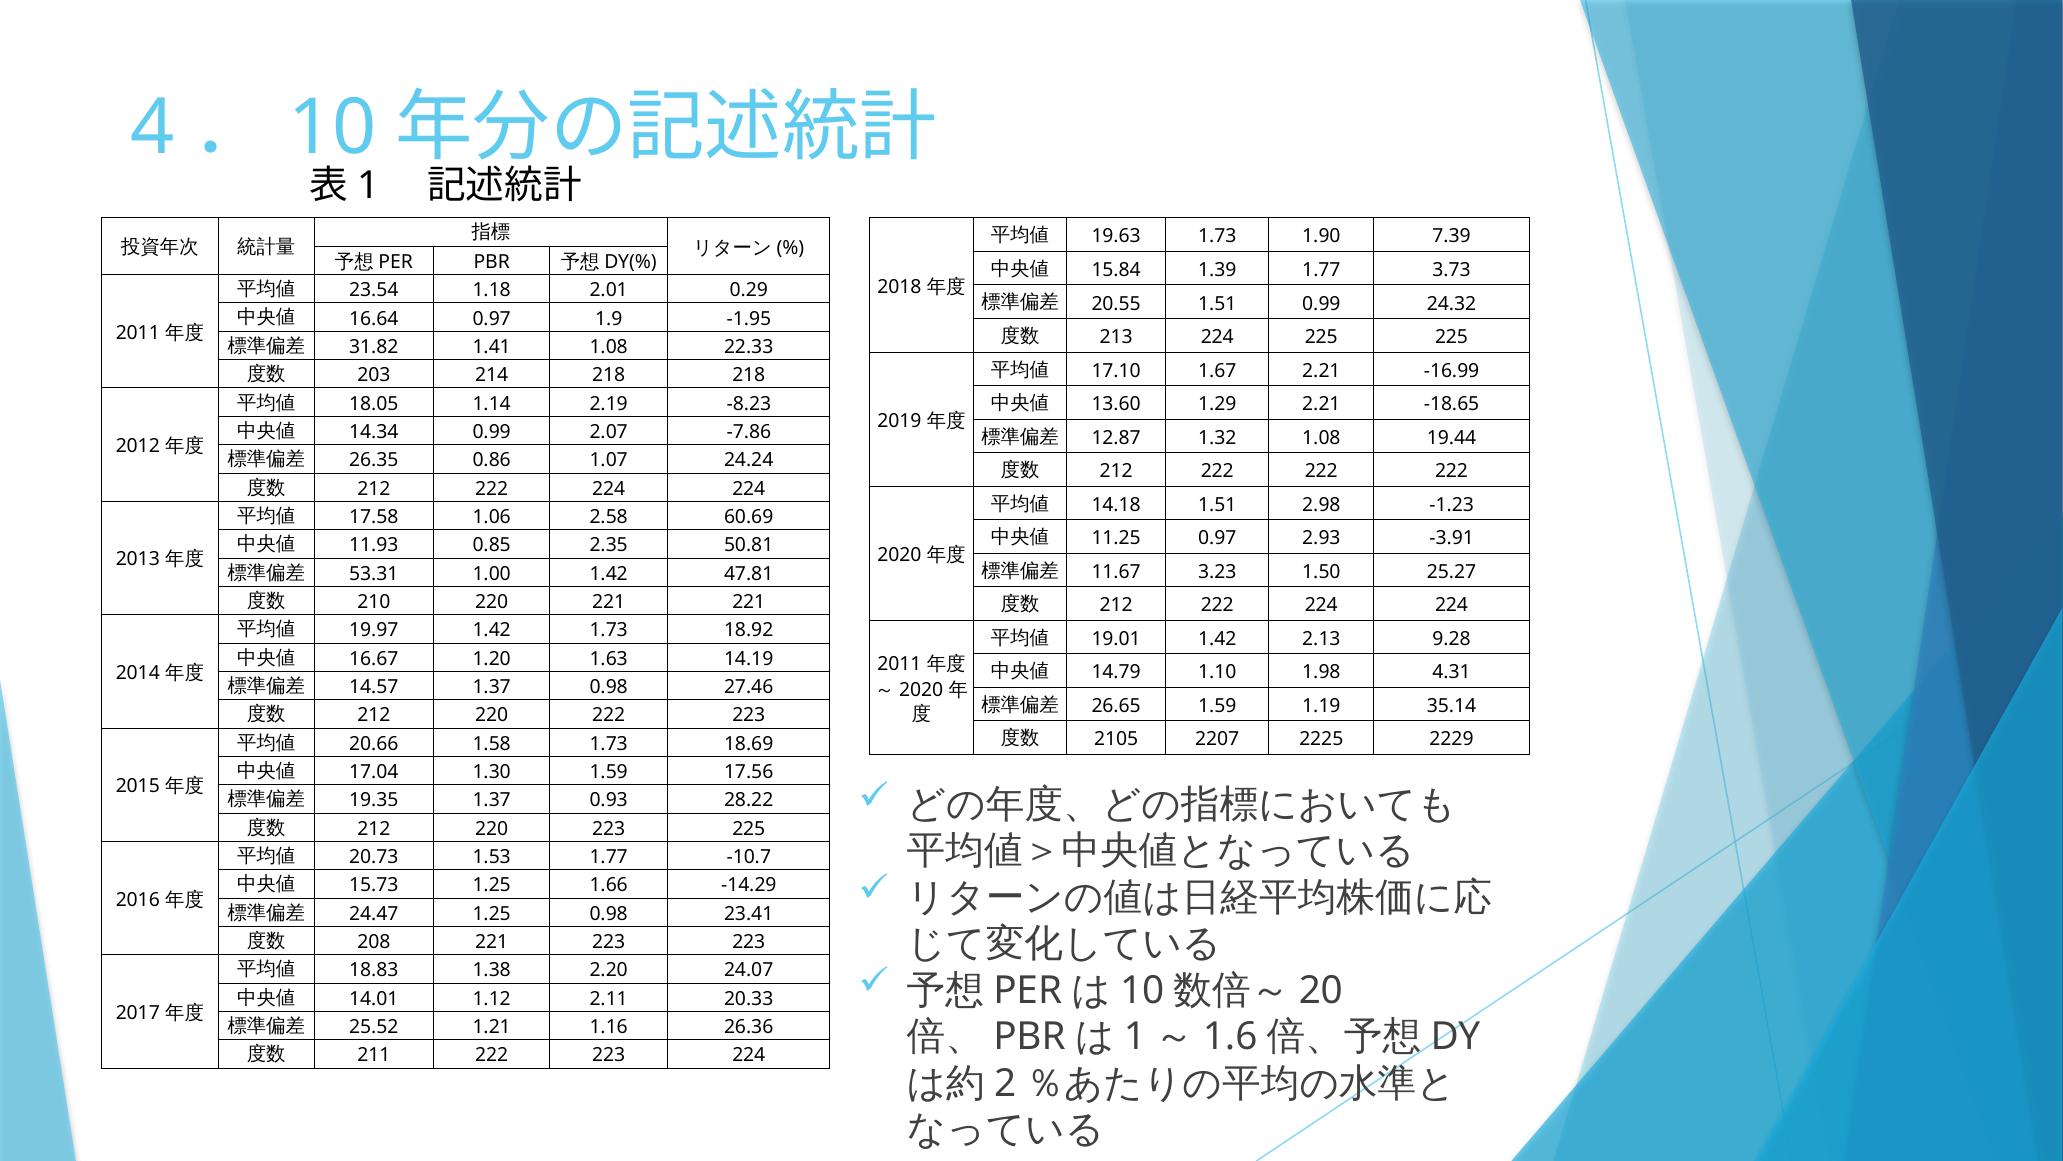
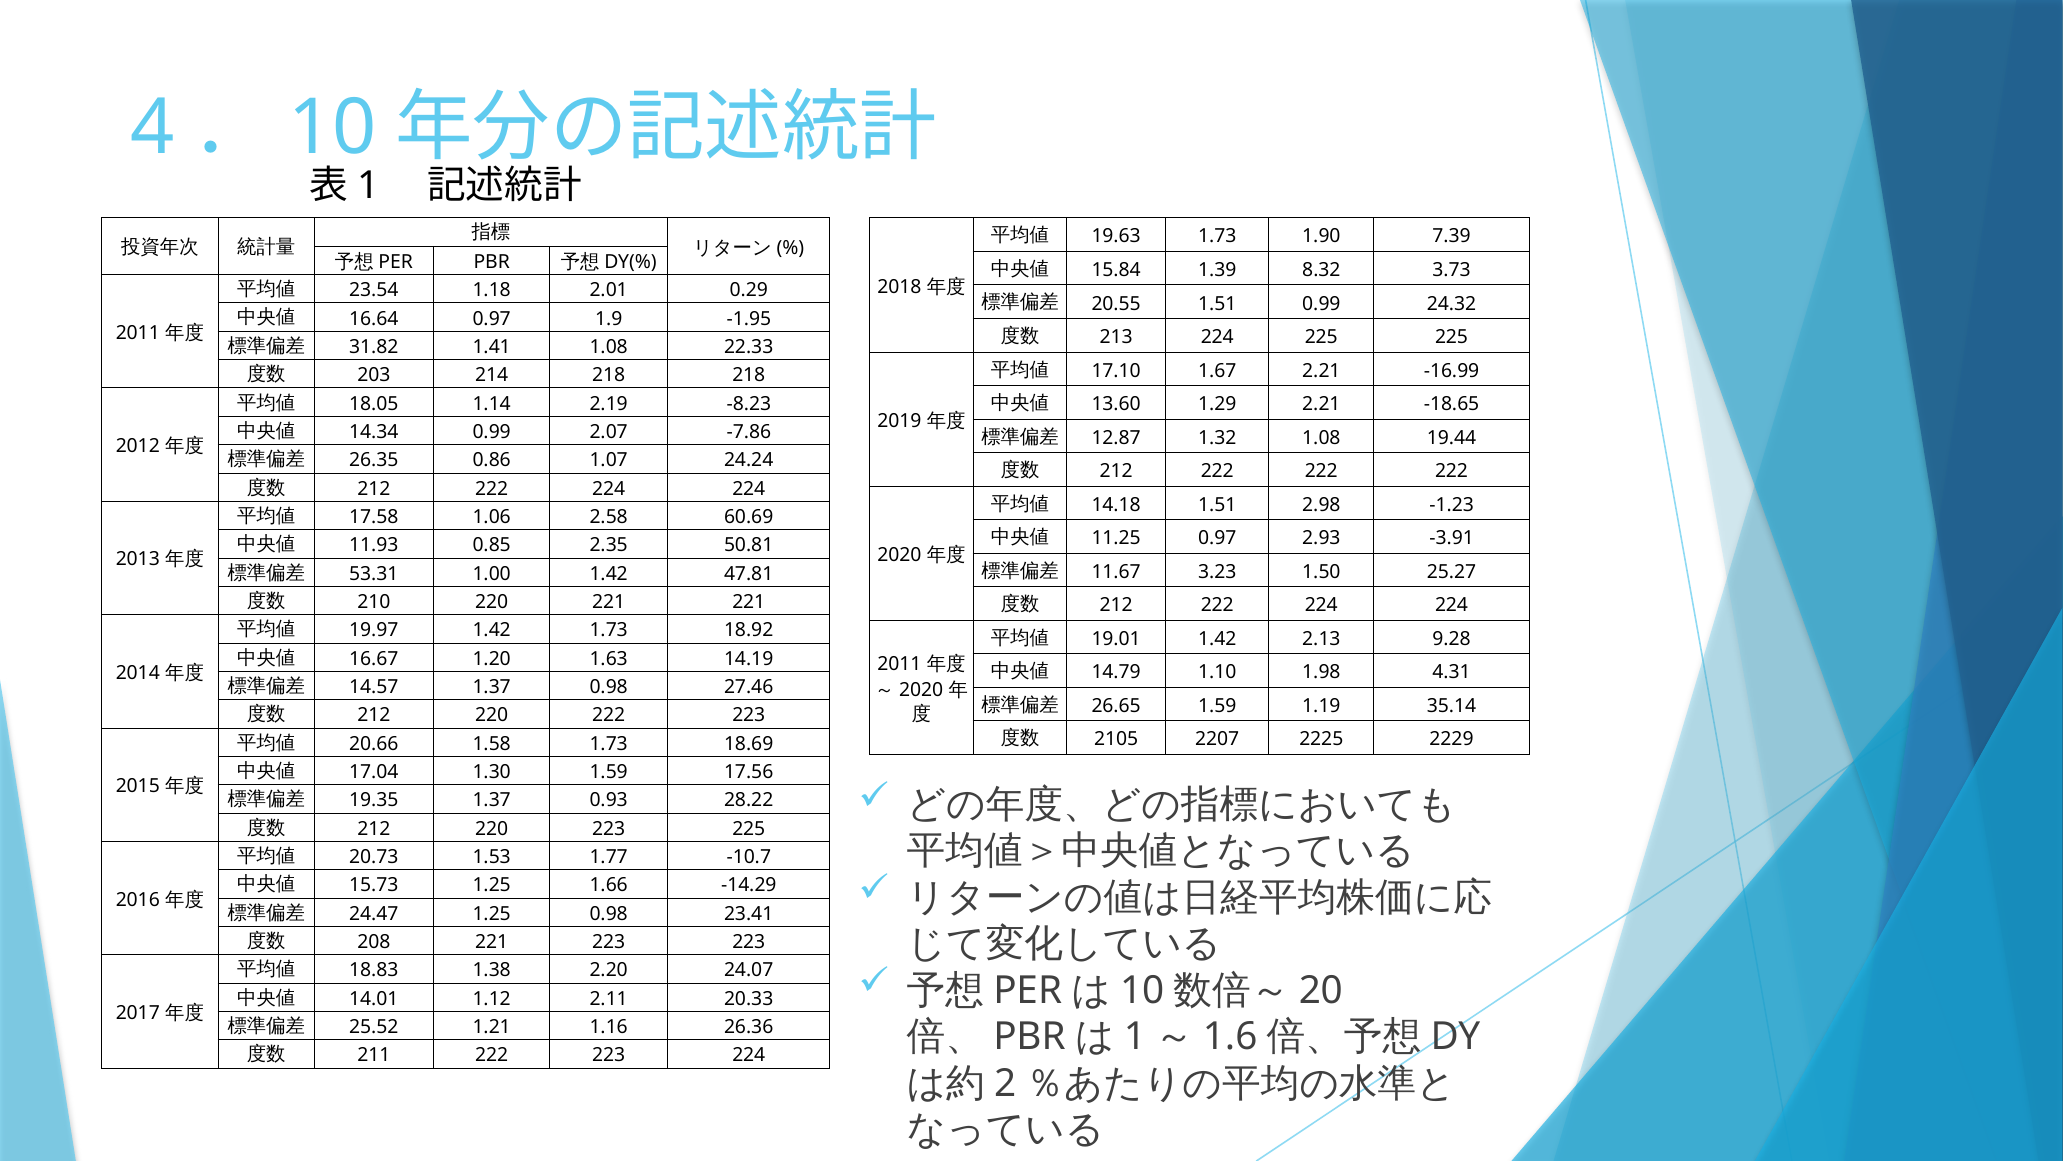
1.39 1.77: 1.77 -> 8.32 (1321, 270)
